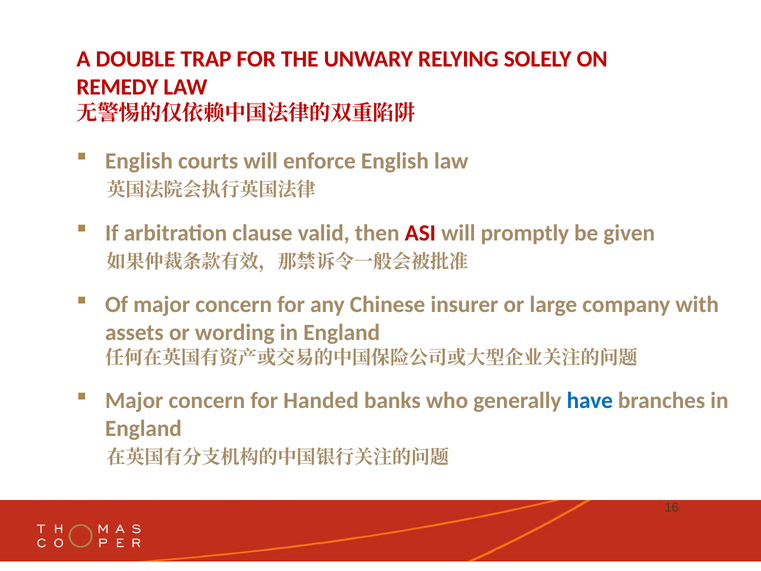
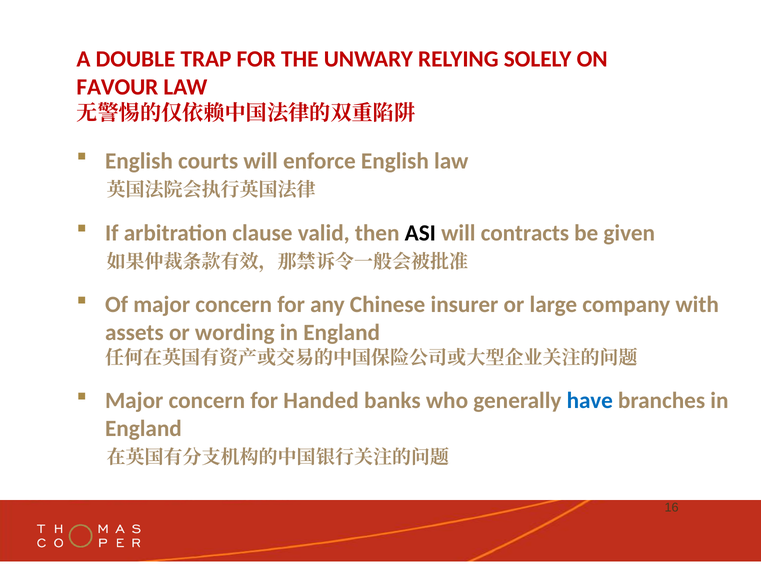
REMEDY: REMEDY -> FAVOUR (117, 87)
ASI colour: red -> black (420, 233)
promptly: promptly -> contracts (525, 233)
